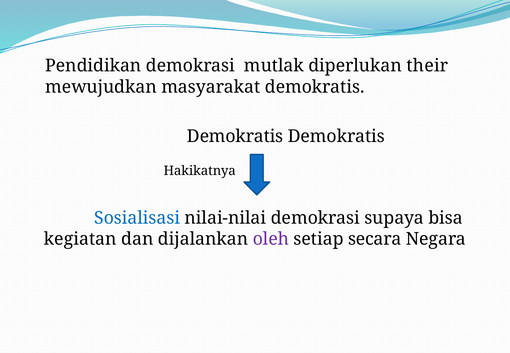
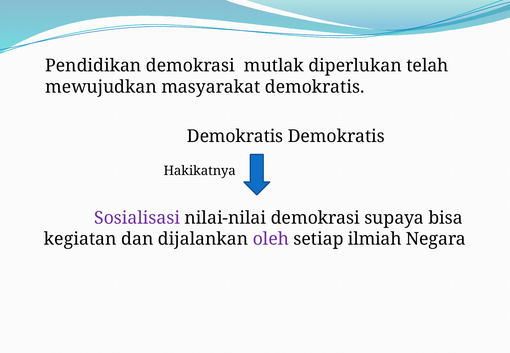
their: their -> telah (427, 66)
Sosialisasi colour: blue -> purple (137, 218)
secara: secara -> ilmiah (375, 239)
